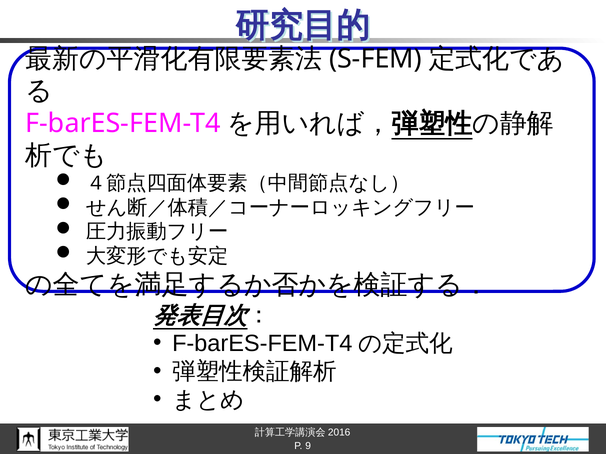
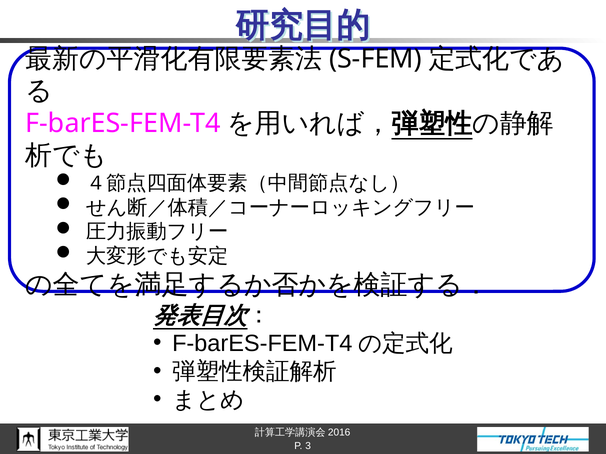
9: 9 -> 3 (308, 446)
